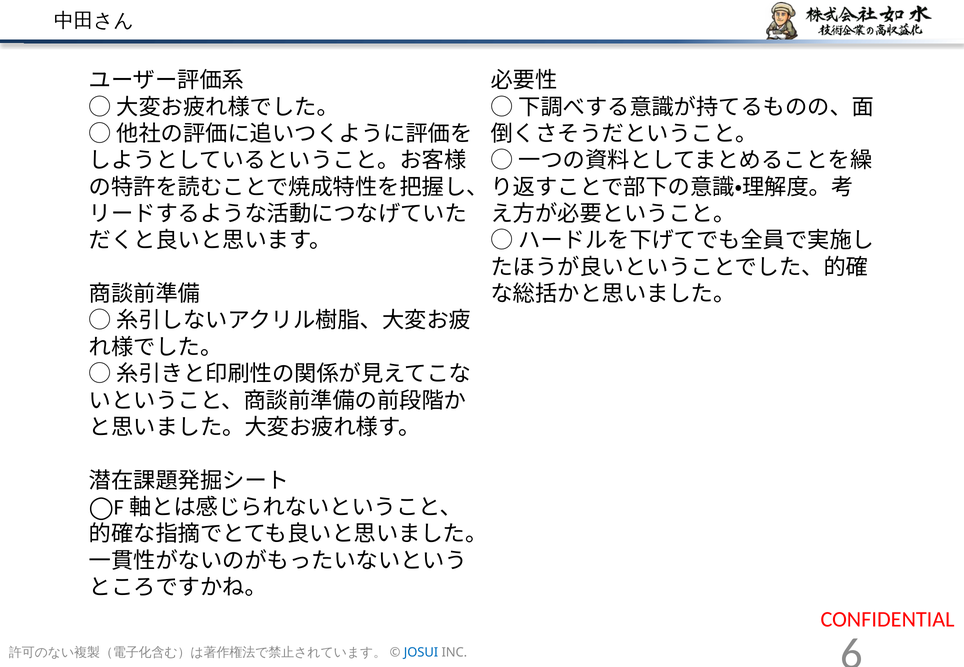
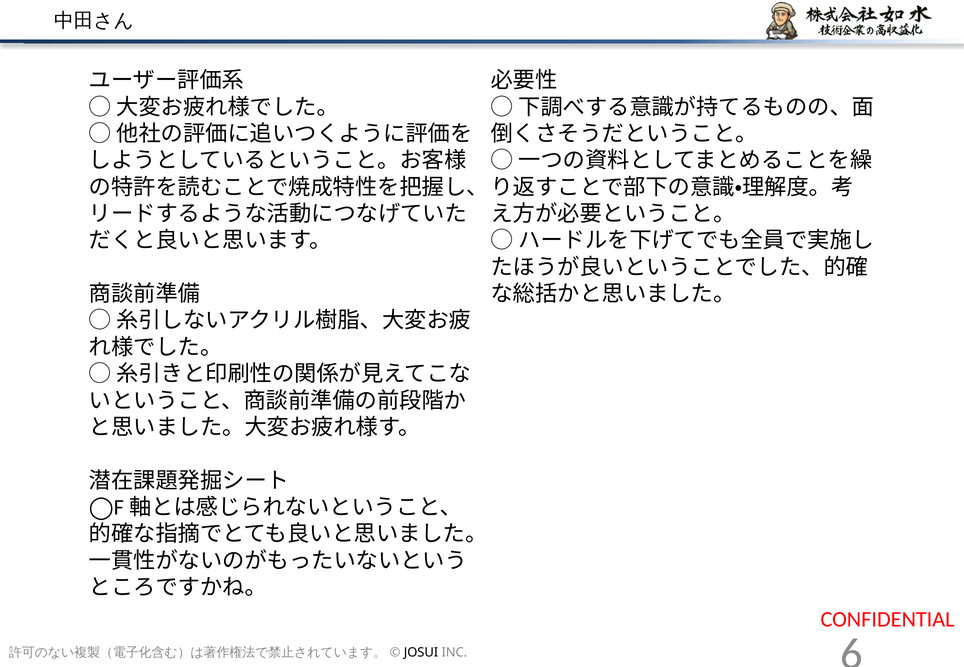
JOSUI colour: blue -> black (421, 653)
